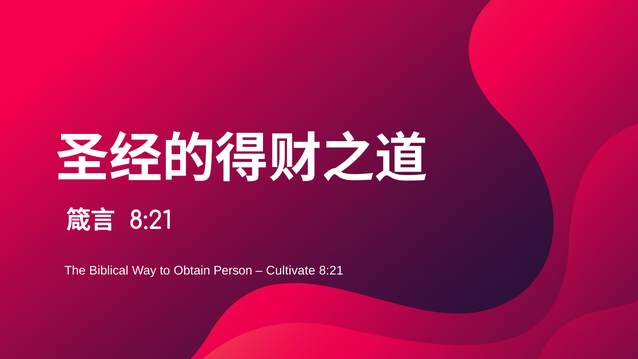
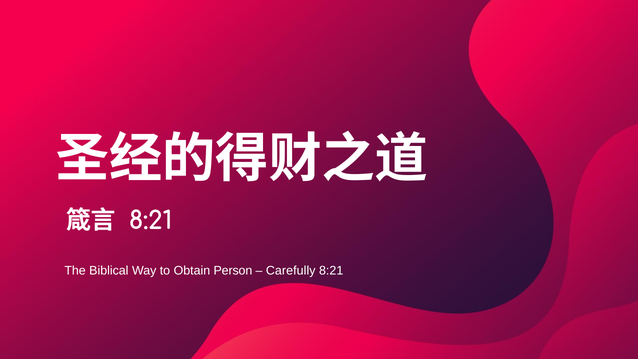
Cultivate: Cultivate -> Carefully (291, 270)
